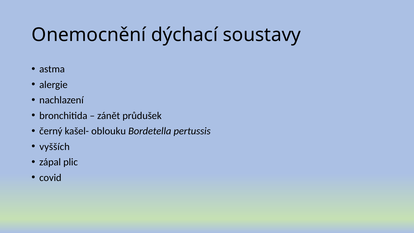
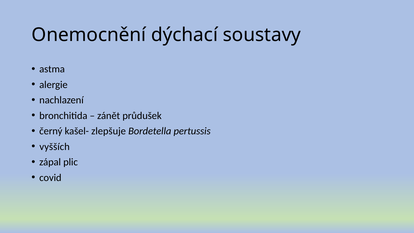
oblouku: oblouku -> zlepšuje (109, 131)
